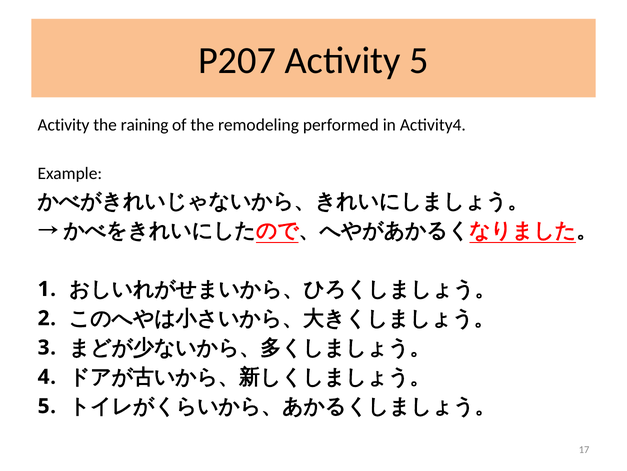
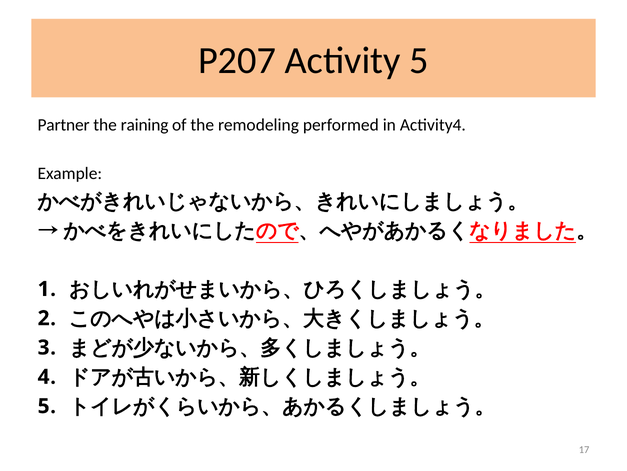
Activity: Activity -> Partner (64, 125)
